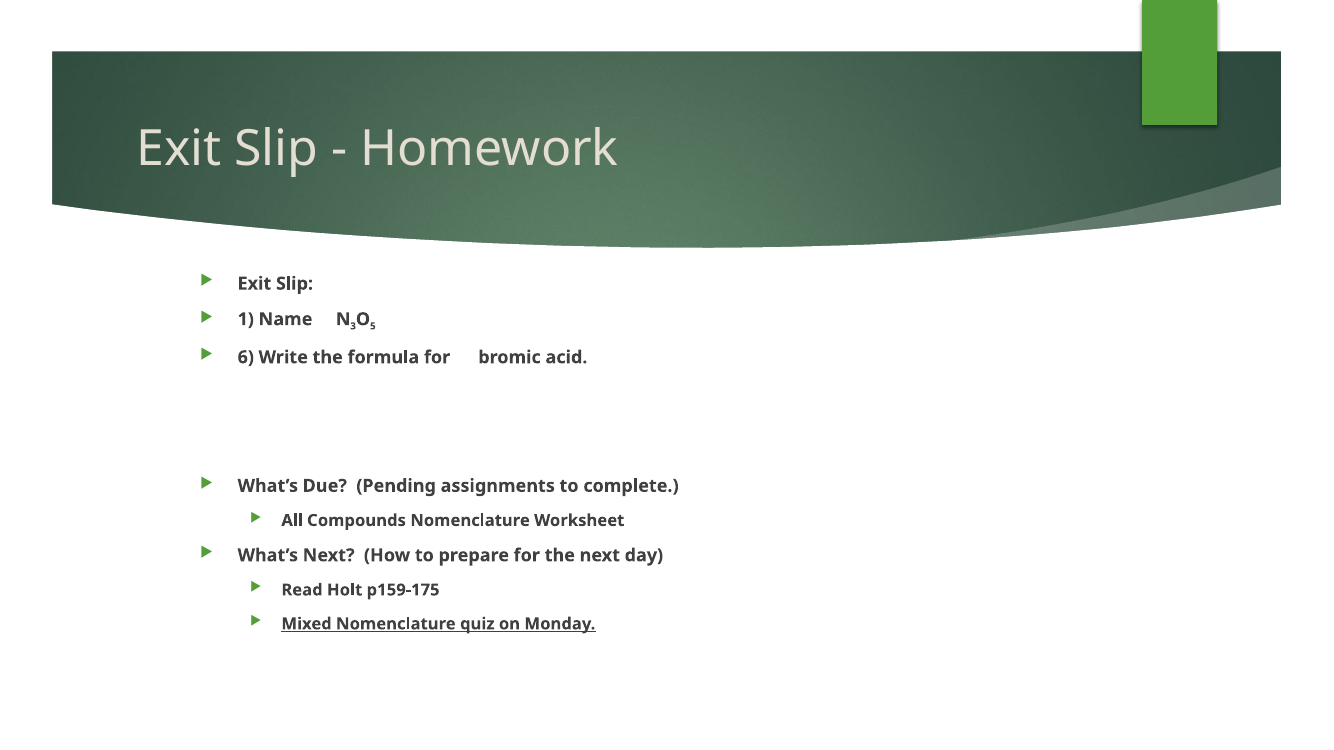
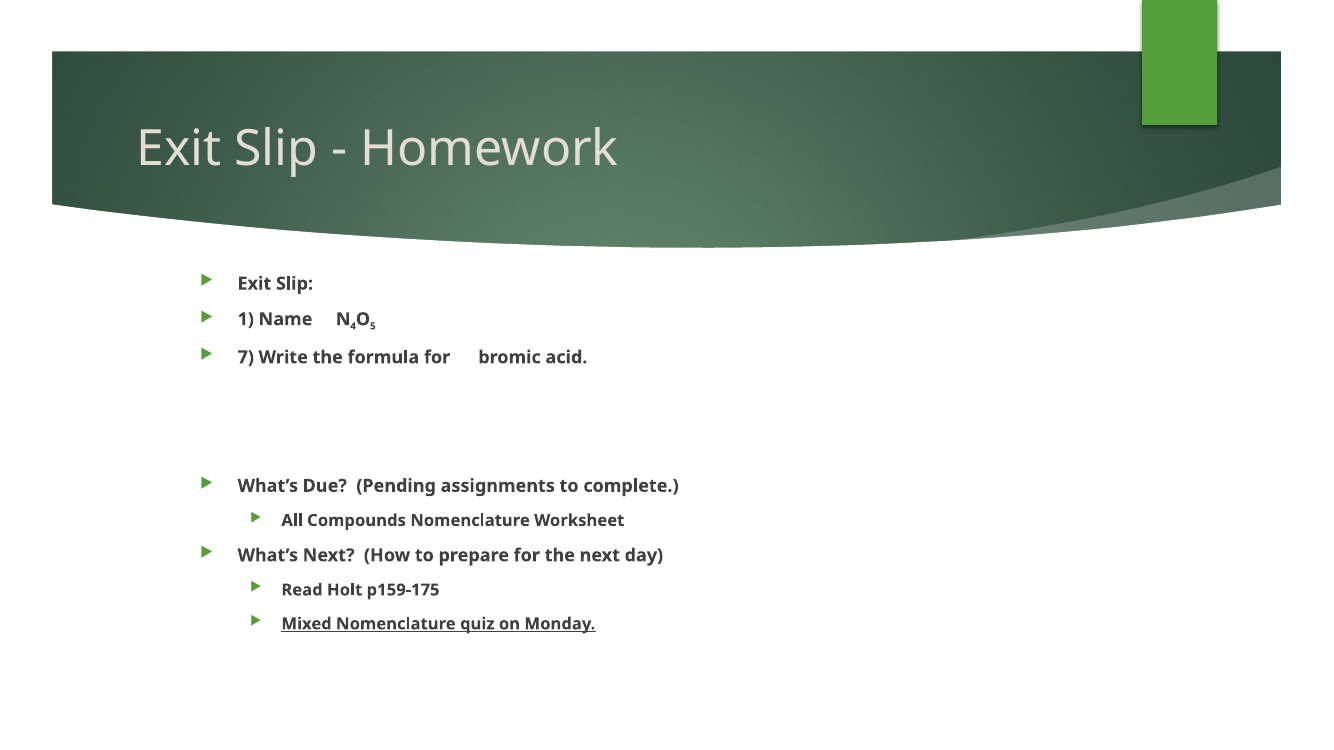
3: 3 -> 4 (353, 326)
6: 6 -> 7 (246, 357)
